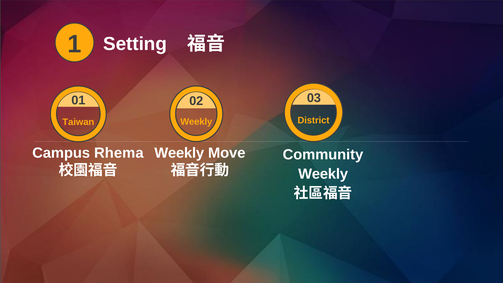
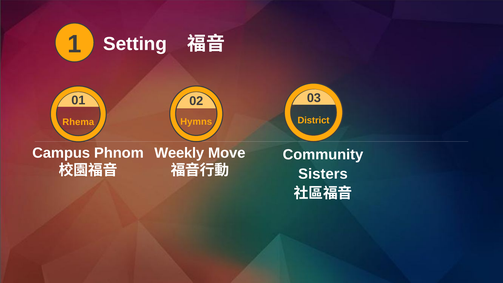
Weekly: Weekly -> Hymns (196, 122)
Taiwan: Taiwan -> Rhema (78, 122)
Rhema: Rhema -> Phnom (119, 153)
Weekly: Weekly -> Sisters (323, 174)
